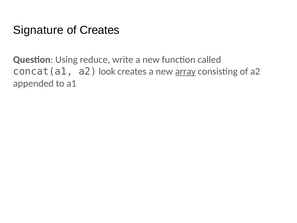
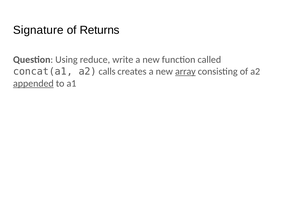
of Creates: Creates -> Returns (100, 30)
look: look -> calls (107, 71)
appended underline: none -> present (33, 83)
